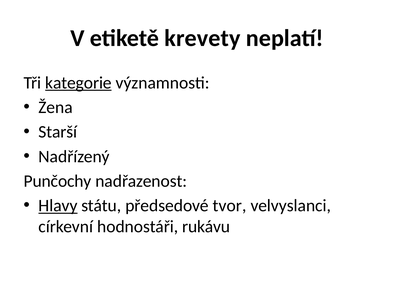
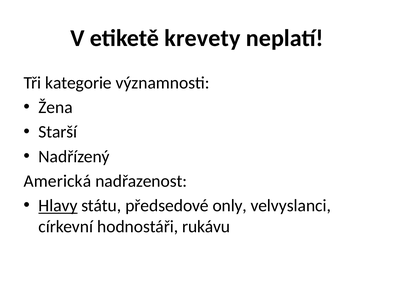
kategorie underline: present -> none (78, 83)
Punčochy: Punčochy -> Americká (57, 181)
tvor: tvor -> only (230, 205)
